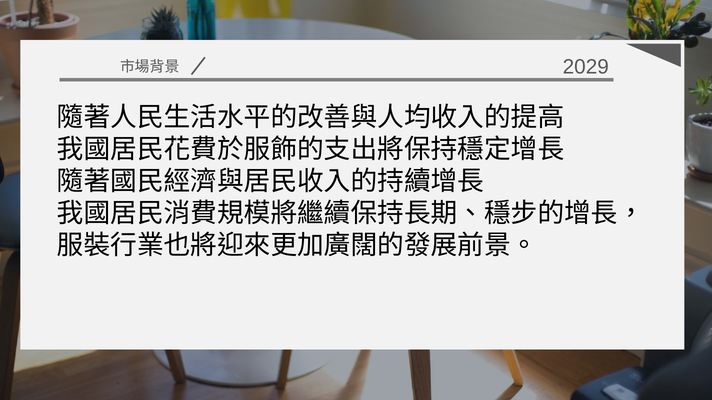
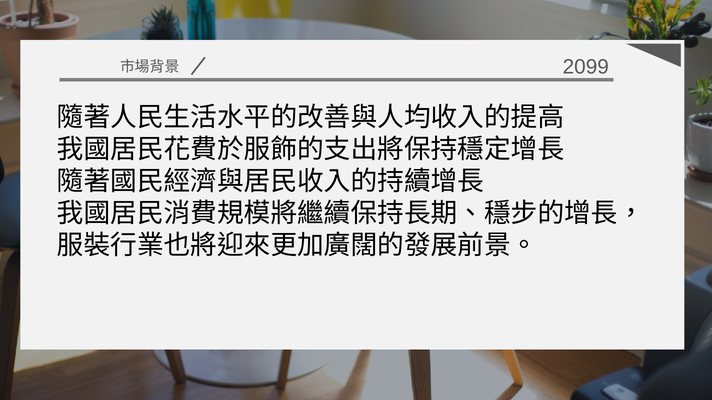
2029: 2029 -> 2099 (586, 67)
